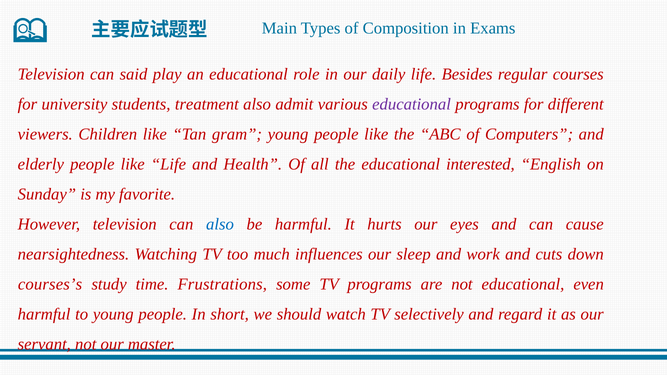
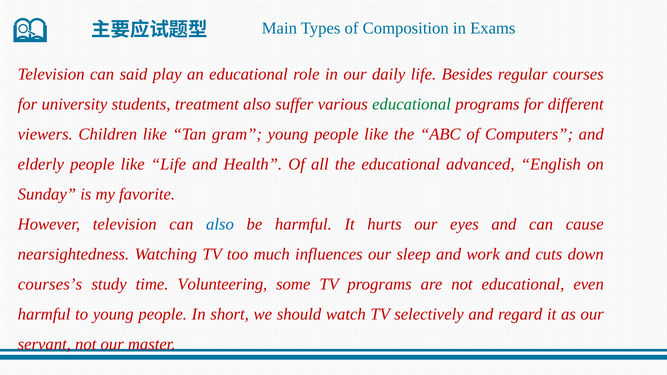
admit: admit -> suffer (294, 104)
educational colour: purple -> green (412, 104)
interested: interested -> advanced (480, 164)
Frustrations: Frustrations -> Volunteering (222, 284)
